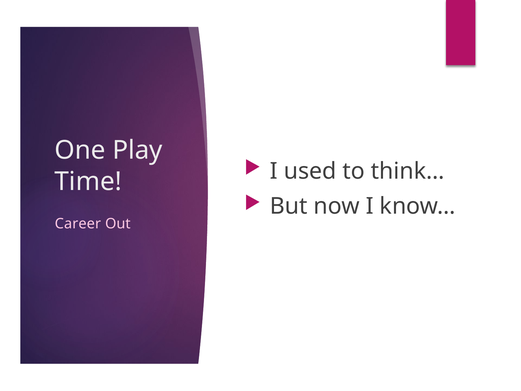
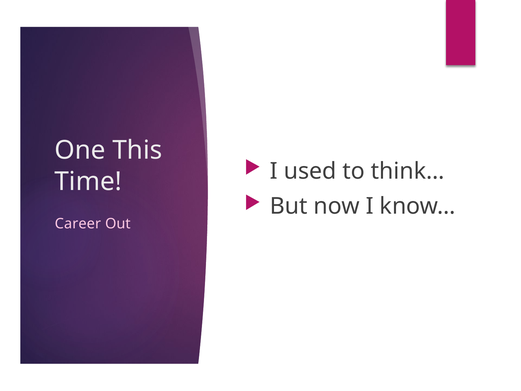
Play: Play -> This (137, 150)
